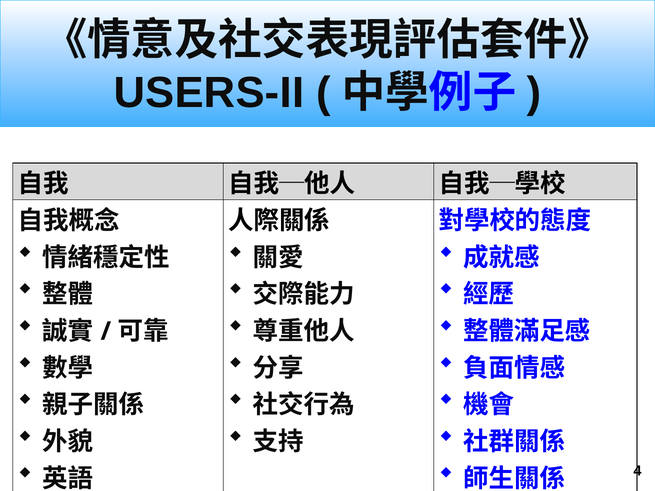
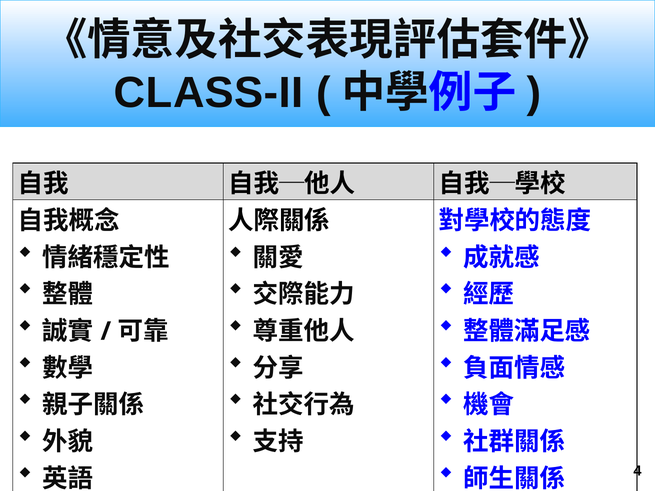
USERS-II: USERS-II -> CLASS-II (209, 93)
